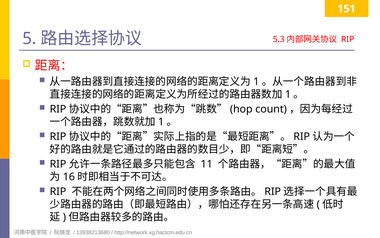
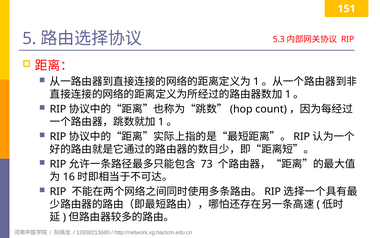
11: 11 -> 73 (207, 164)
